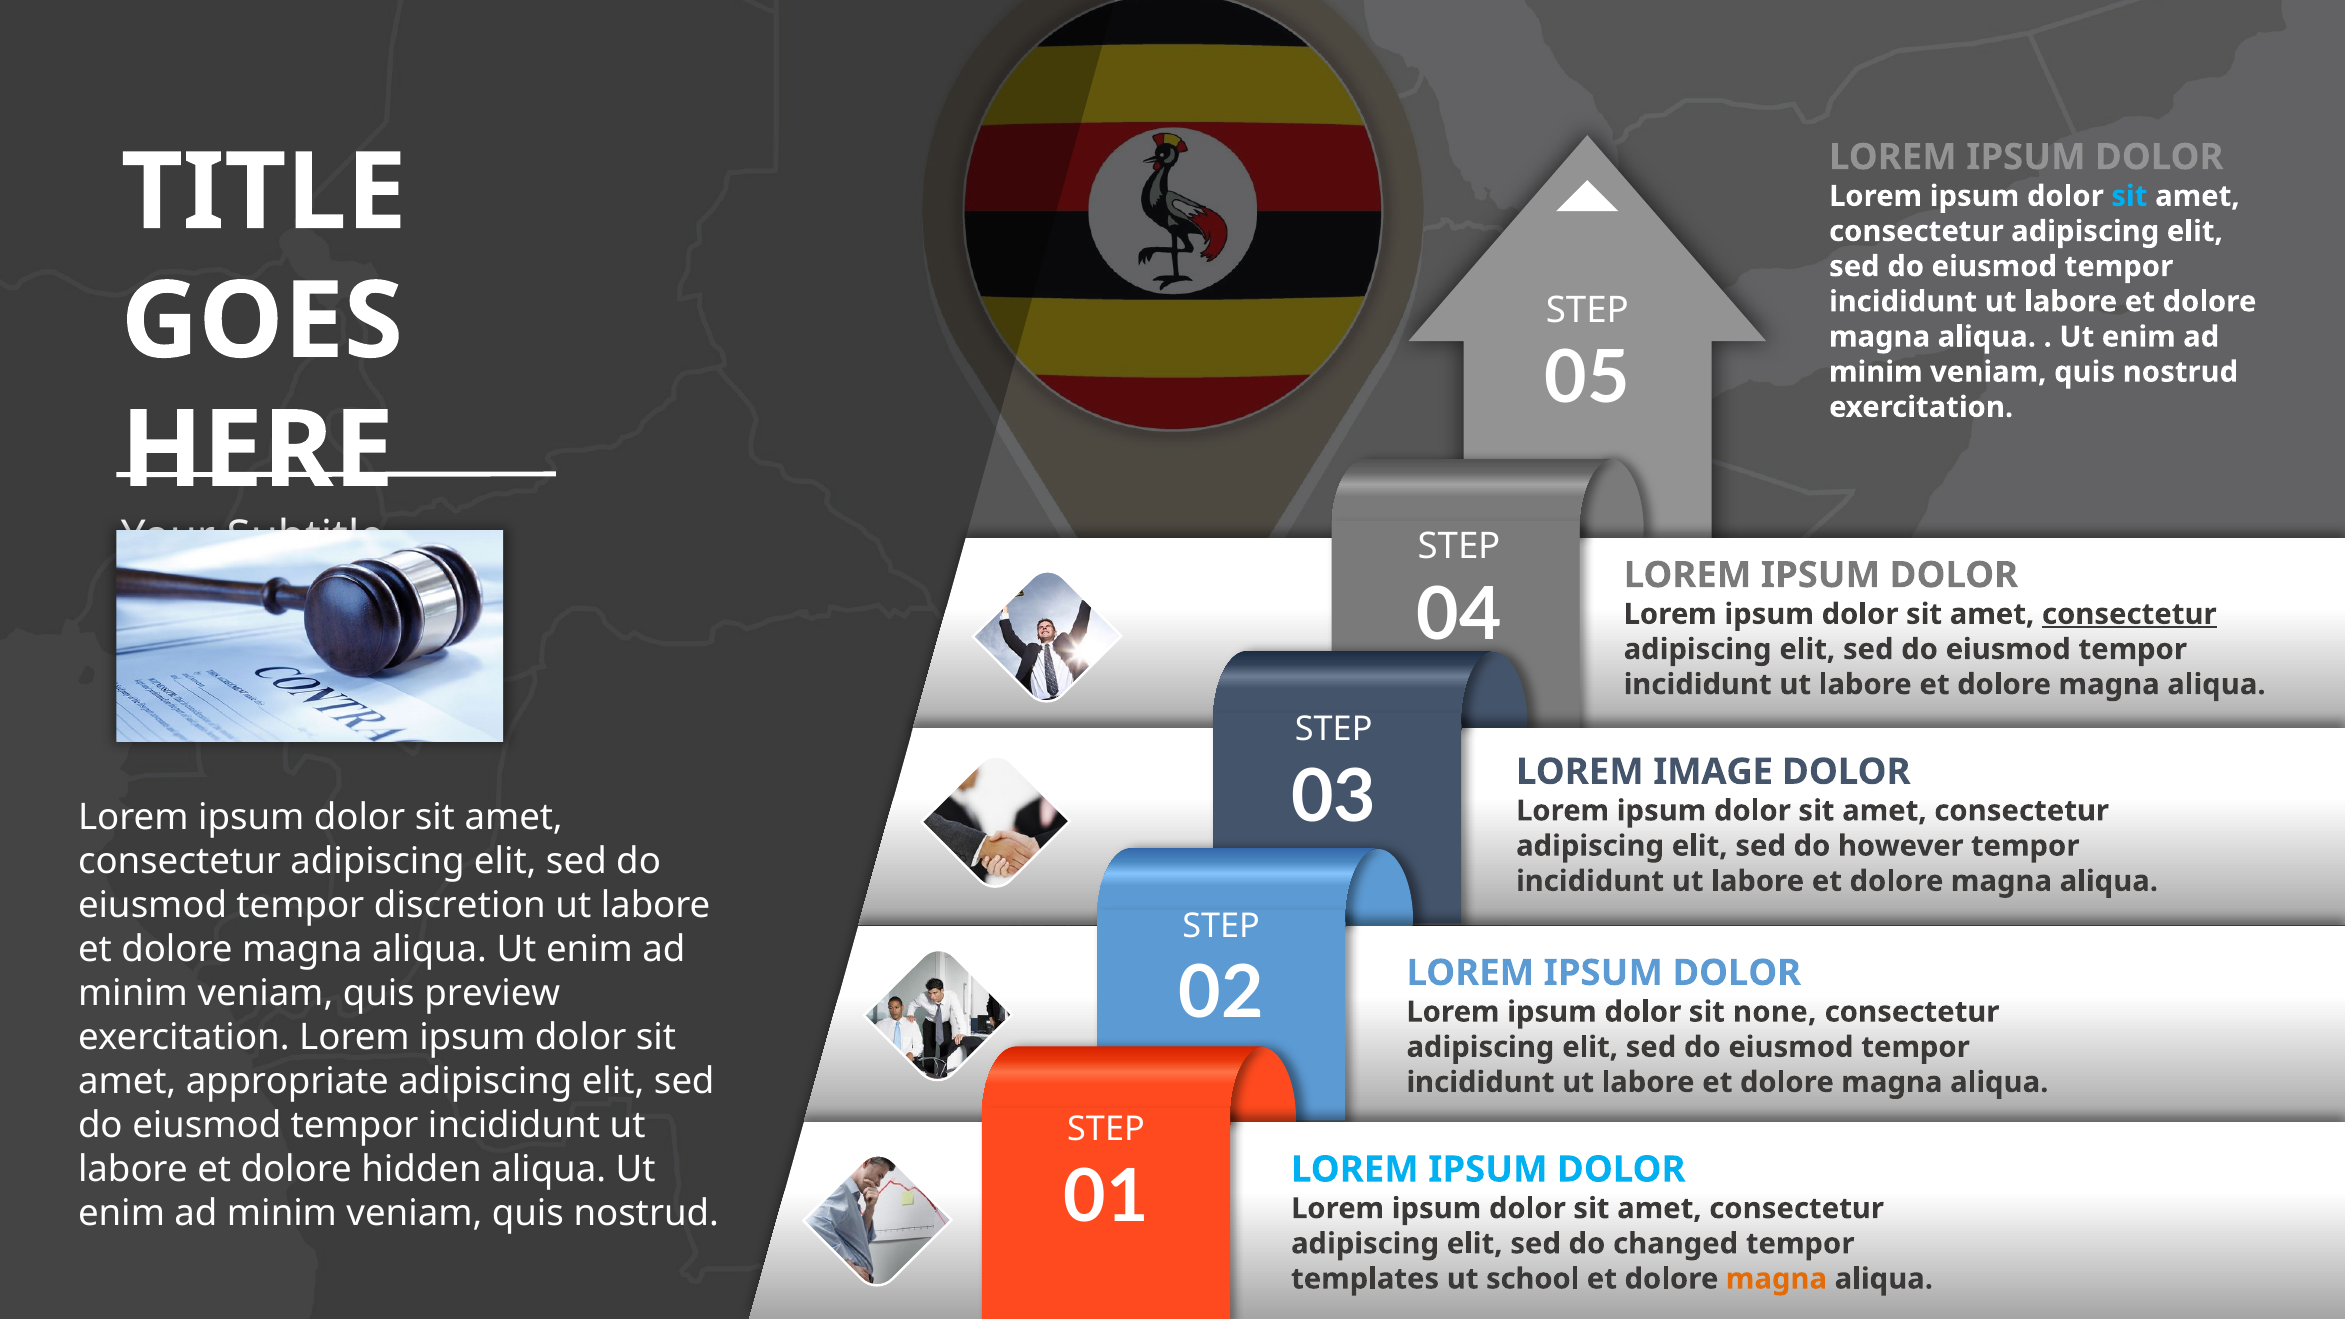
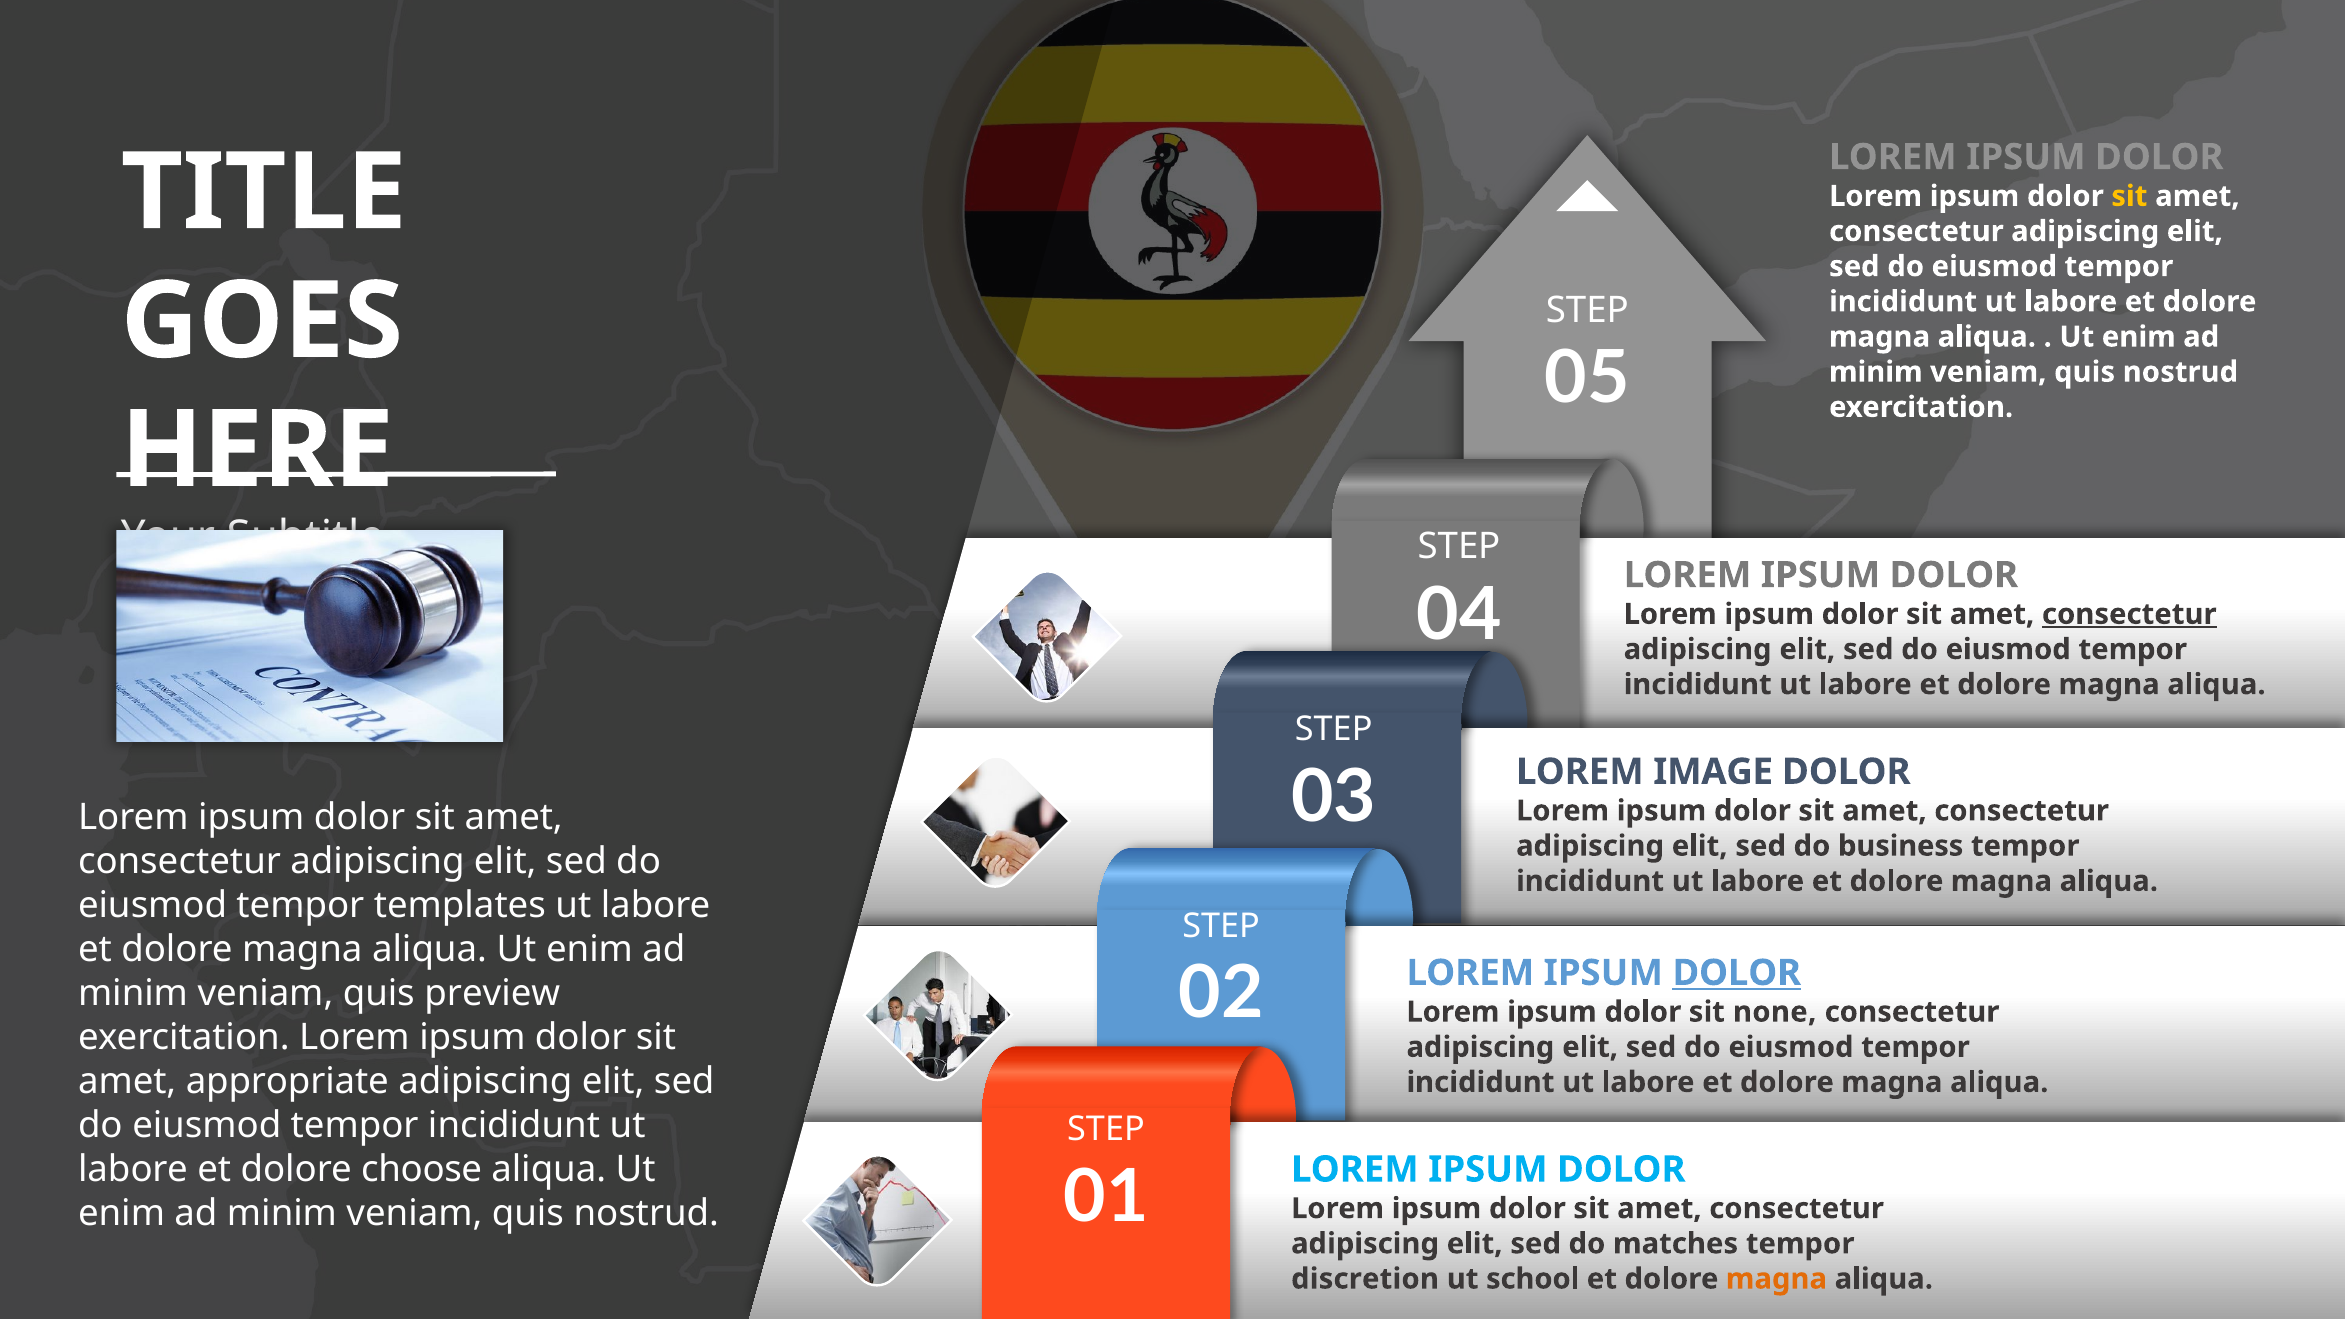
sit colour: light blue -> yellow (2129, 196)
however: however -> business (1901, 846)
discretion: discretion -> templates (460, 906)
DOLOR underline: none -> present (1737, 973)
hidden: hidden -> choose (422, 1170)
changed: changed -> matches (1676, 1244)
templates: templates -> discretion (1365, 1279)
